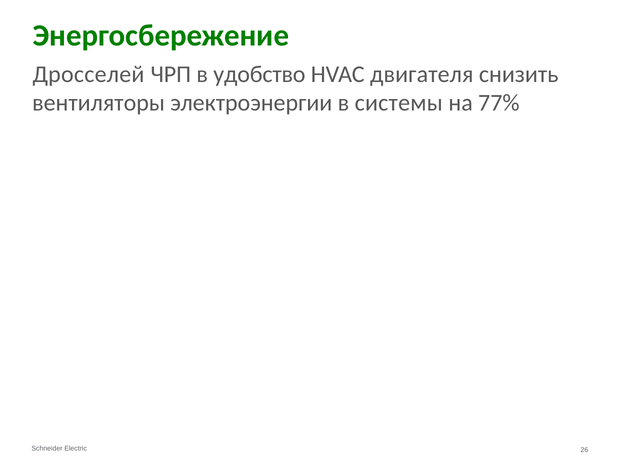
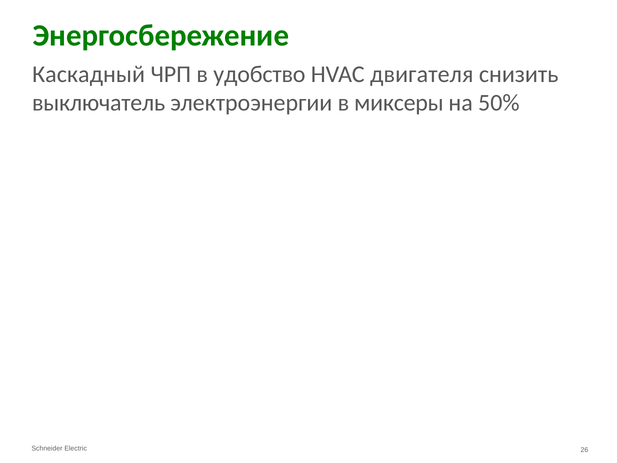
Дросселей: Дросселей -> Каскадный (89, 74)
вентиляторы: вентиляторы -> выключатель (99, 103)
системы: системы -> миксеры (399, 103)
77%: 77% -> 50% (499, 103)
